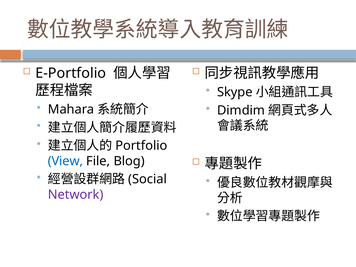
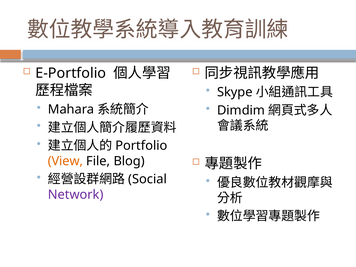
View colour: blue -> orange (65, 161)
